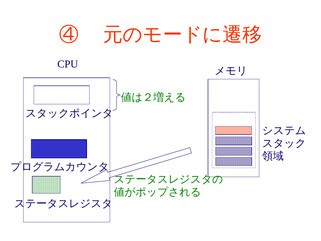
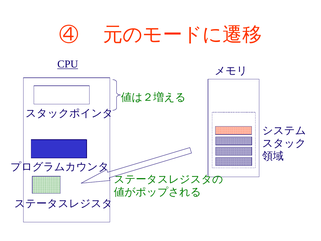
CPU underline: none -> present (68, 64)
